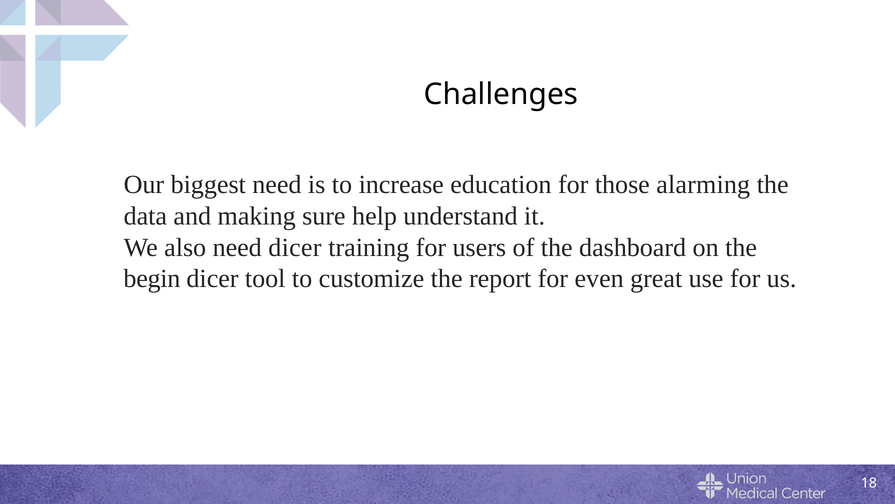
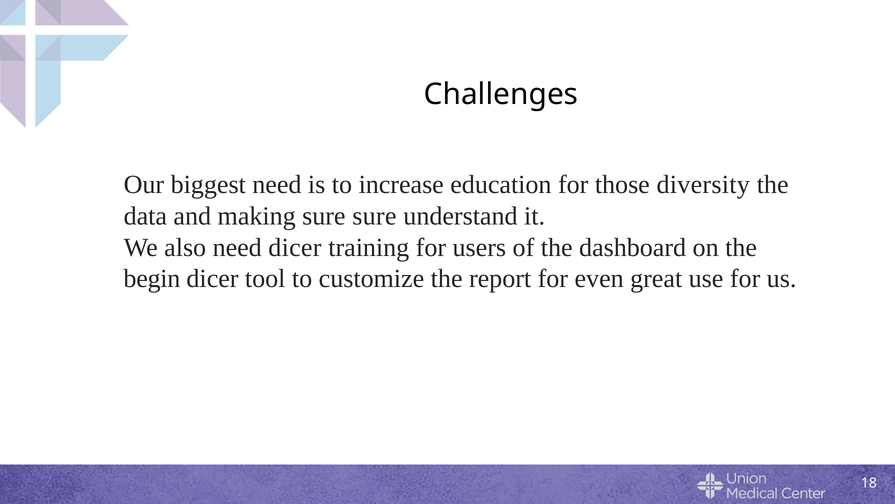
alarming: alarming -> diversity (703, 184)
sure help: help -> sure (374, 216)
